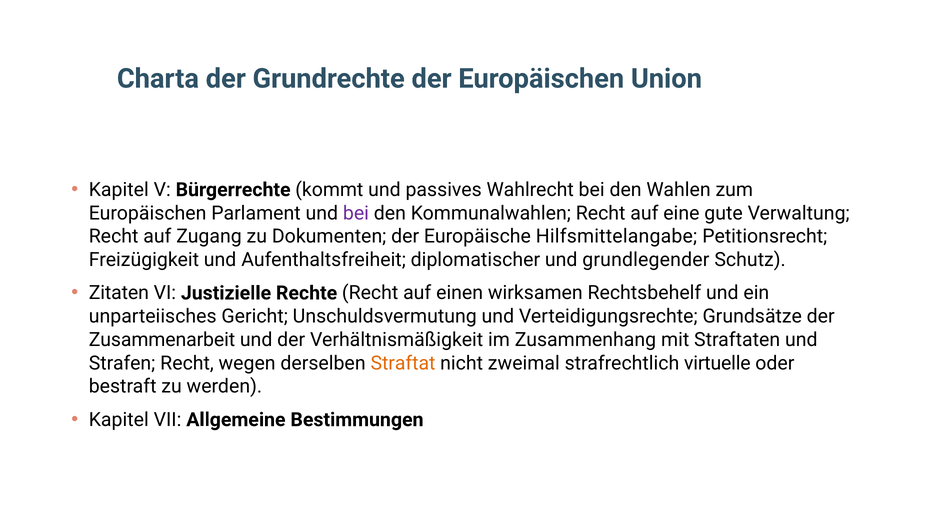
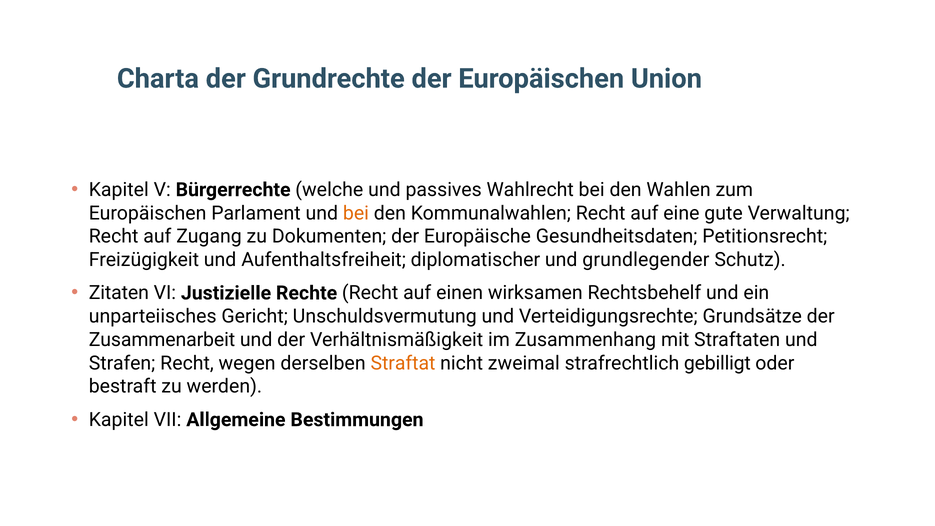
kommt: kommt -> welche (329, 190)
bei colour: purple -> orange (356, 213)
Hilfsmittelangabe: Hilfsmittelangabe -> Gesundheitsdaten (617, 236)
virtuelle: virtuelle -> gebilligt (717, 363)
